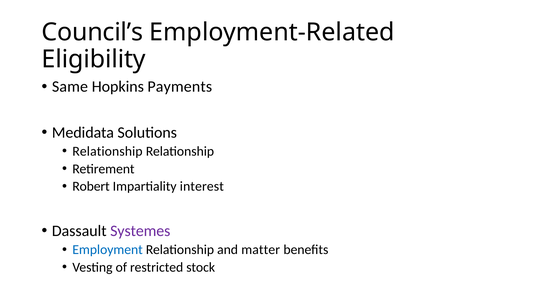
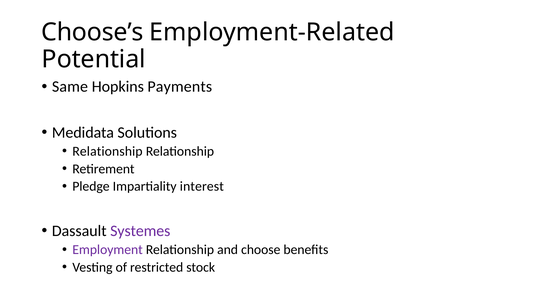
Council’s: Council’s -> Choose’s (92, 32)
Eligibility: Eligibility -> Potential (94, 59)
Robert: Robert -> Pledge (91, 187)
Employment colour: blue -> purple (108, 250)
matter: matter -> choose (261, 250)
